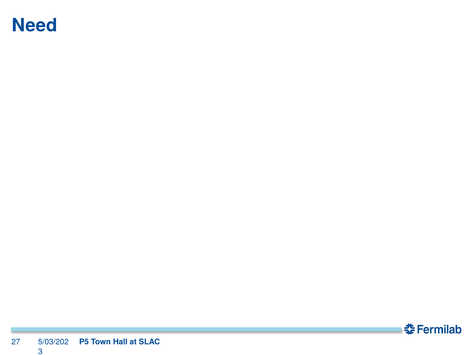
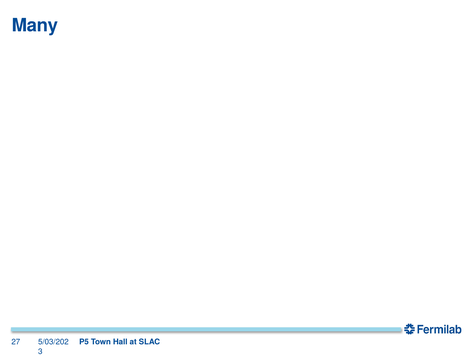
Need: Need -> Many (35, 25)
